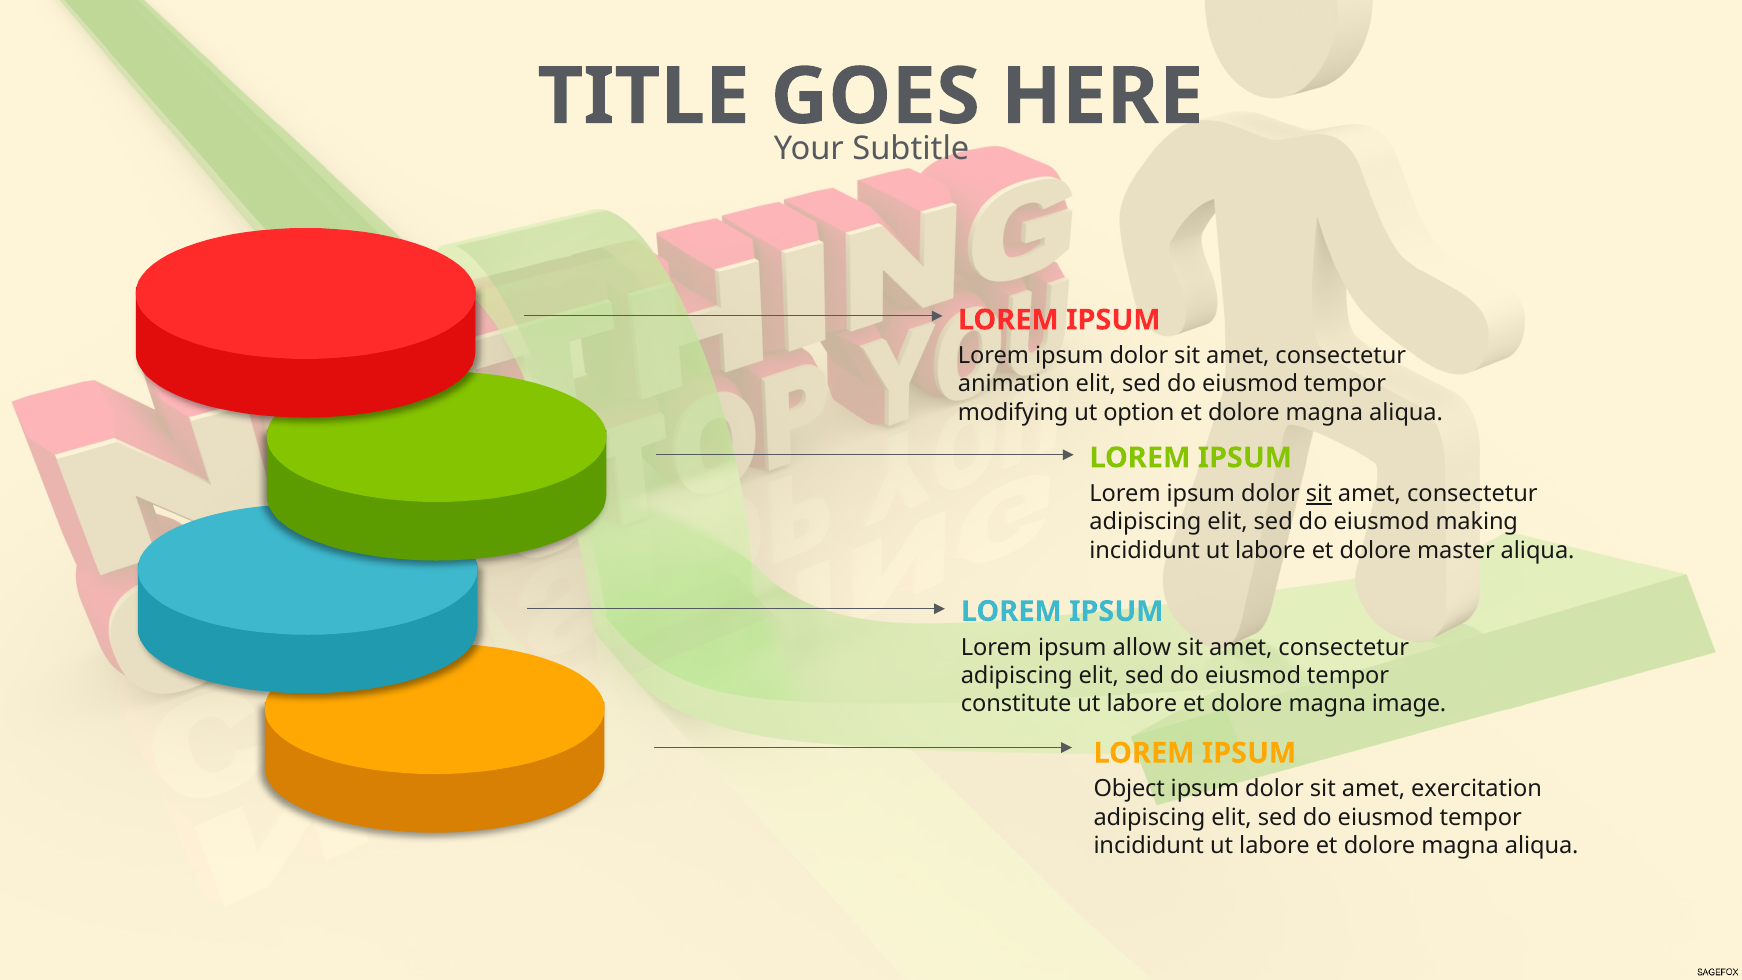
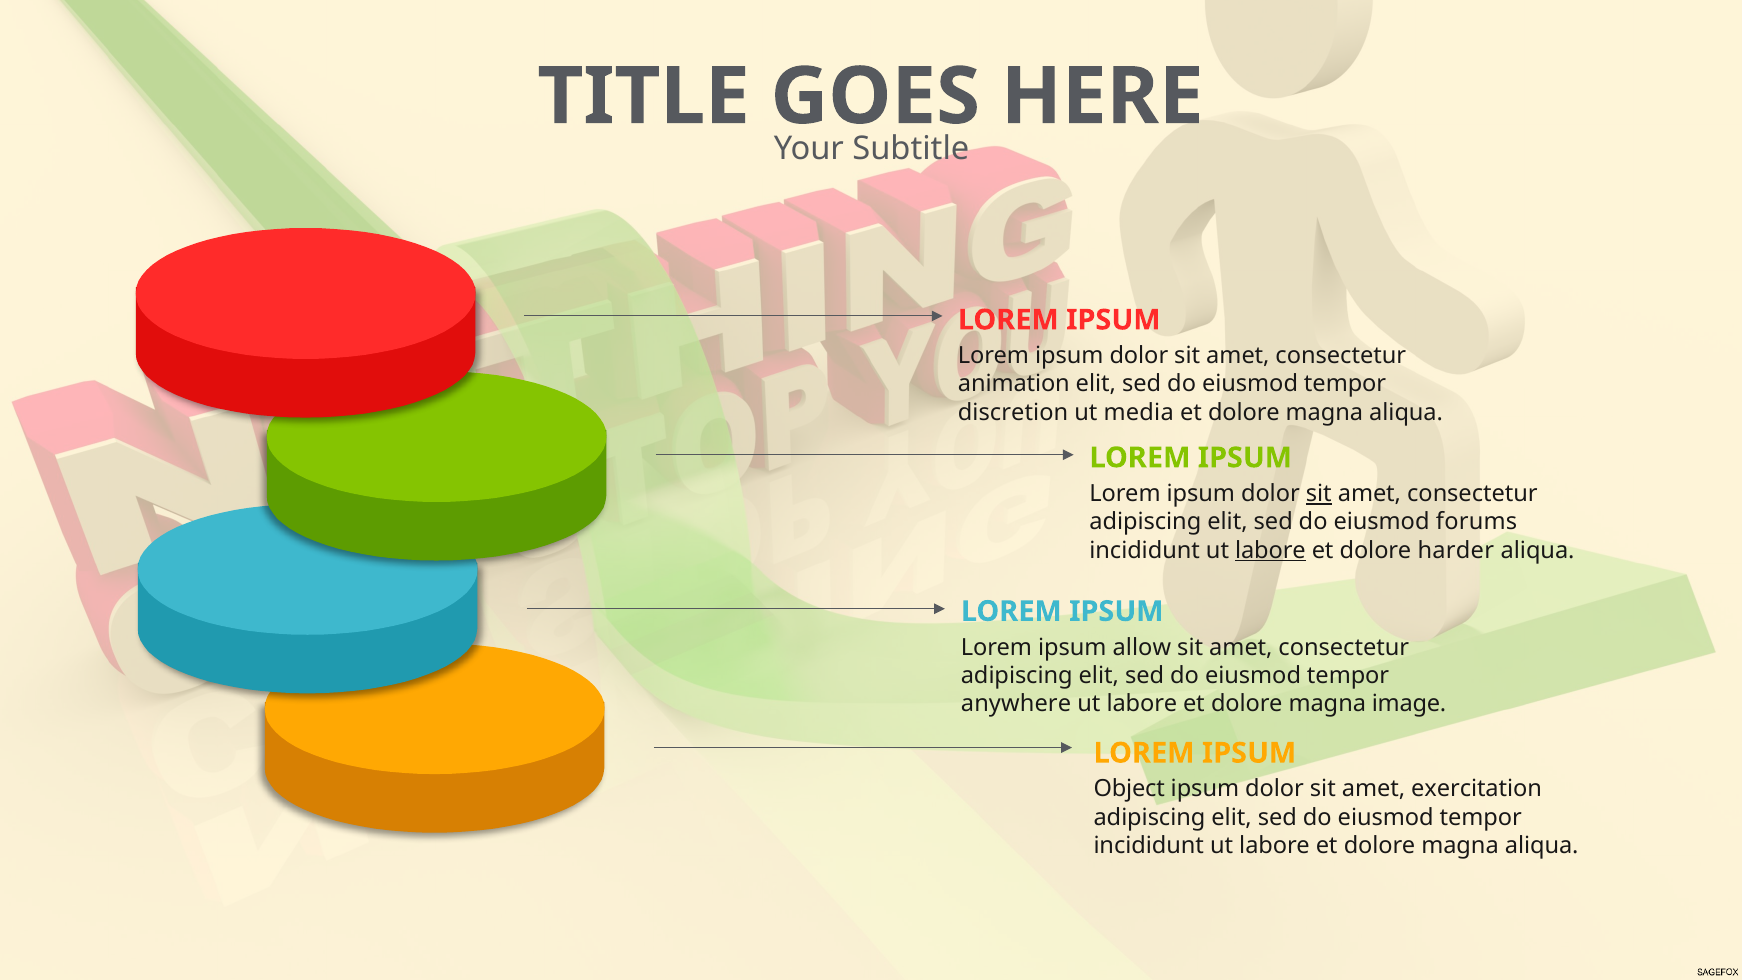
modifying: modifying -> discretion (1013, 412)
option: option -> media (1139, 412)
making: making -> forums (1477, 522)
labore underline: none -> present (1270, 550)
master: master -> harder (1456, 550)
constitute: constitute -> anywhere (1016, 704)
